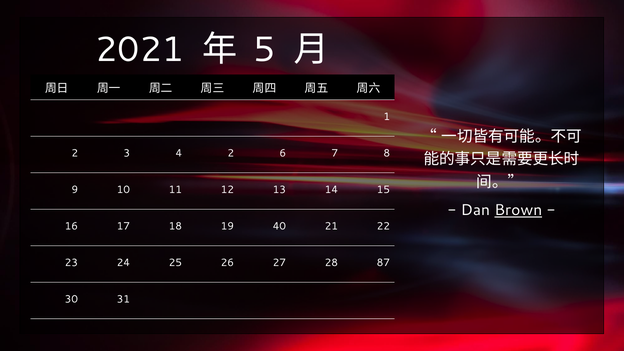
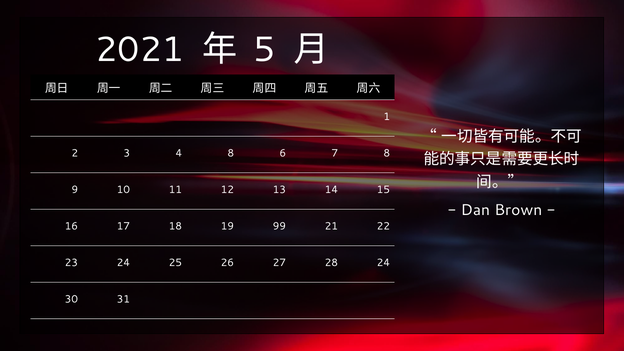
4 2: 2 -> 8 (231, 153)
Brown underline: present -> none (518, 210)
40: 40 -> 99 (279, 226)
28 87: 87 -> 24 (383, 263)
